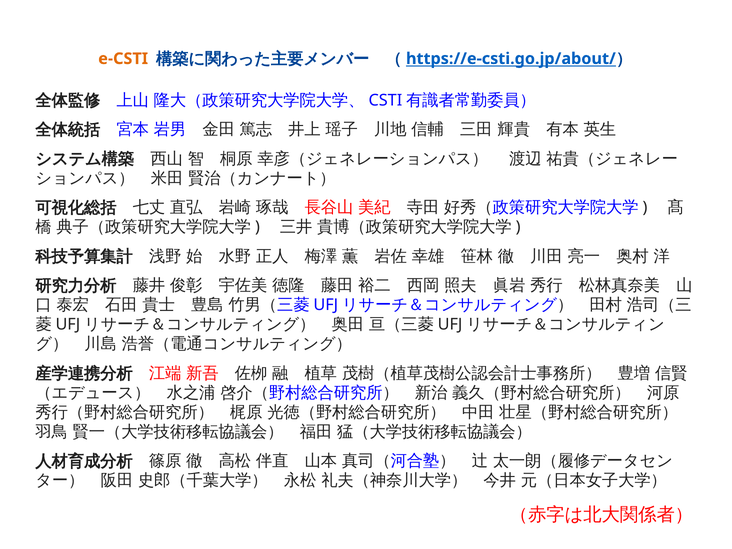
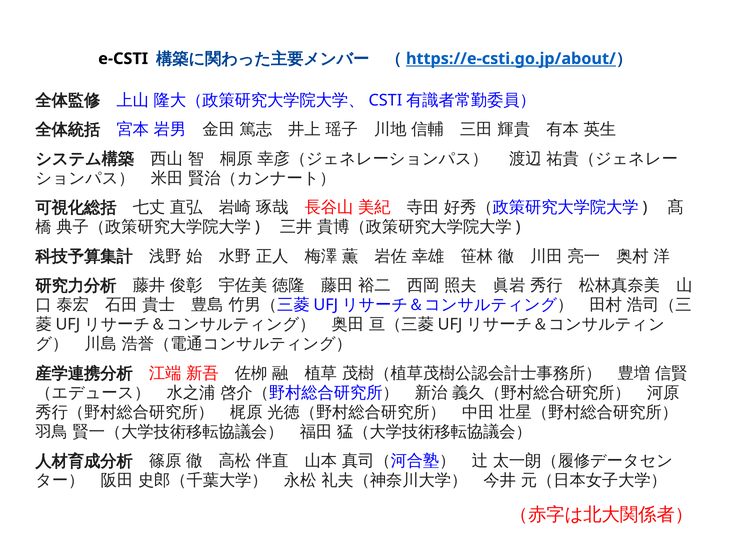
e-CSTI colour: orange -> black (123, 59)
